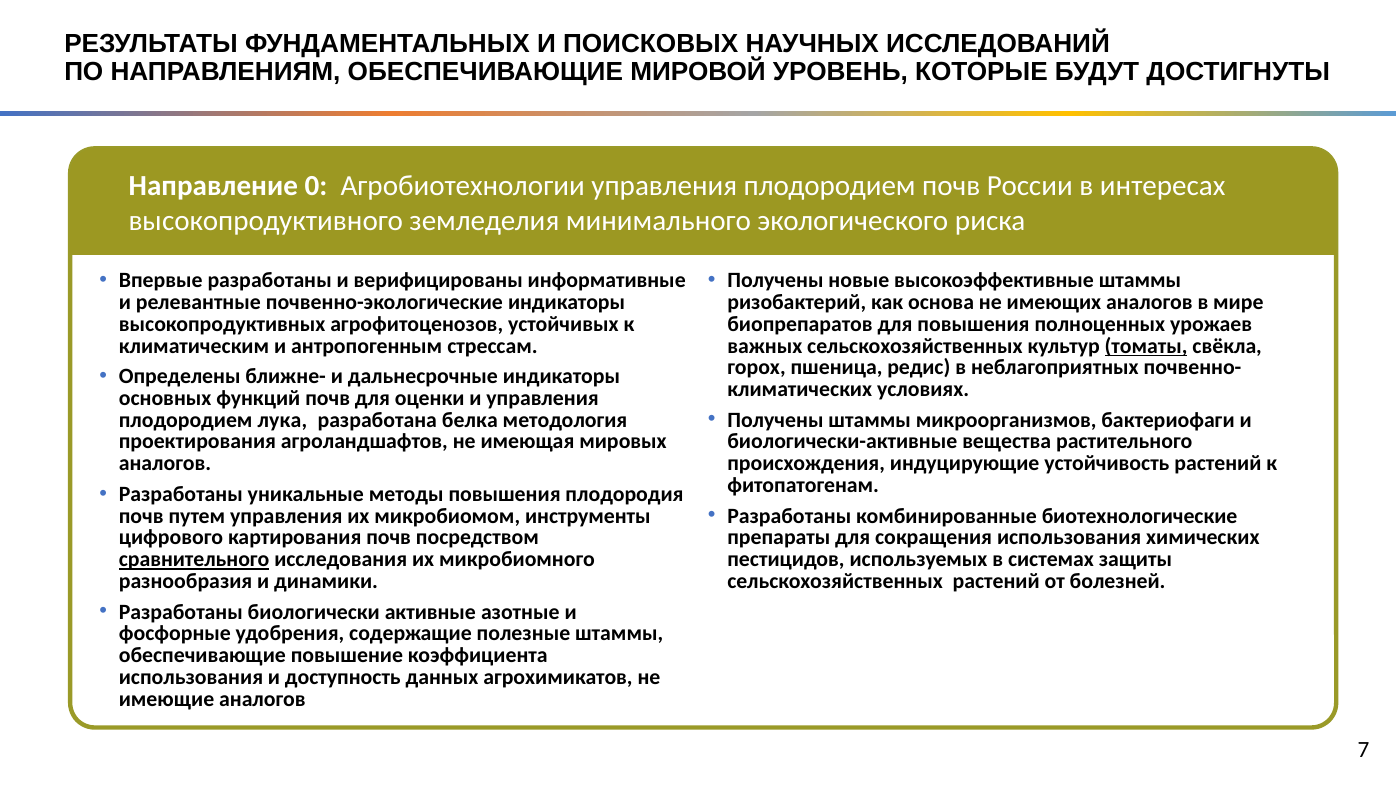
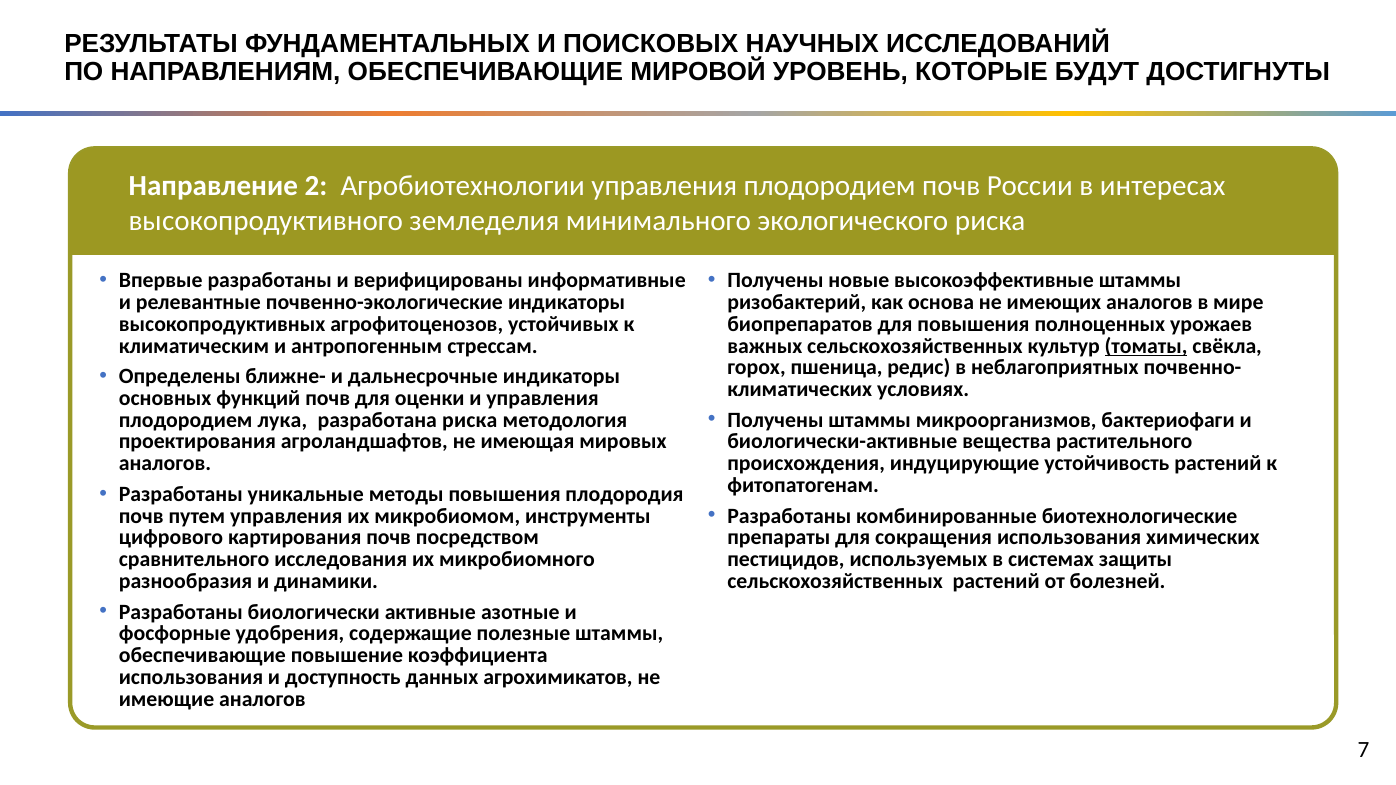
0: 0 -> 2 (316, 186)
разработана белка: белка -> риска (470, 420)
сравнительного underline: present -> none (194, 560)
